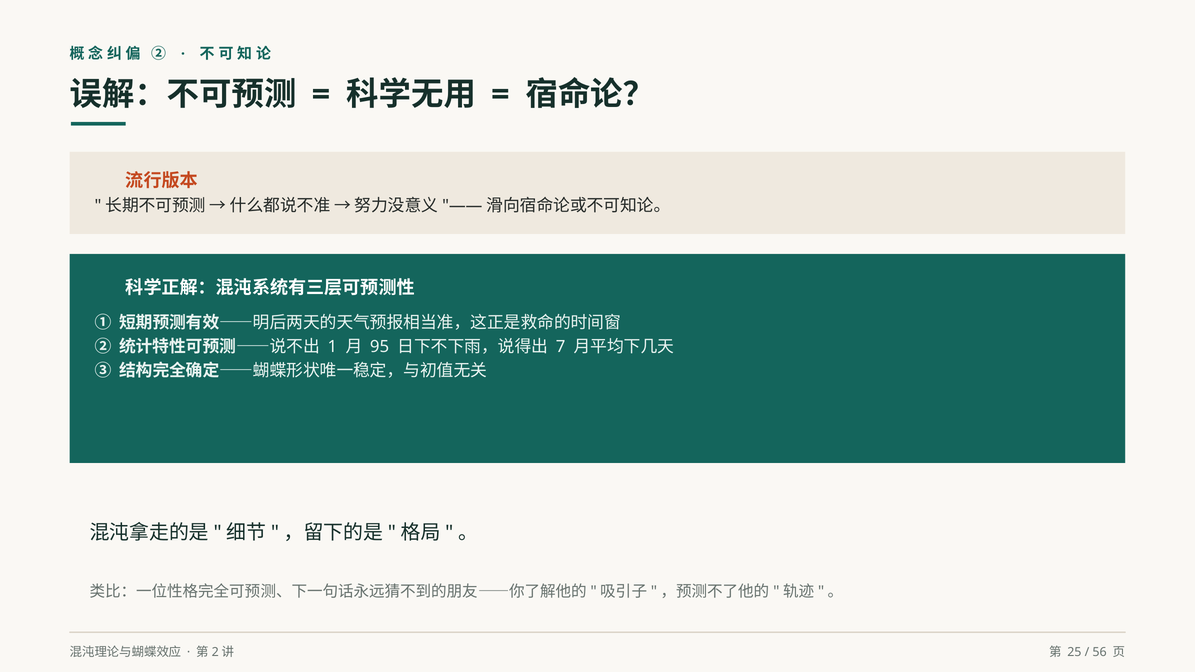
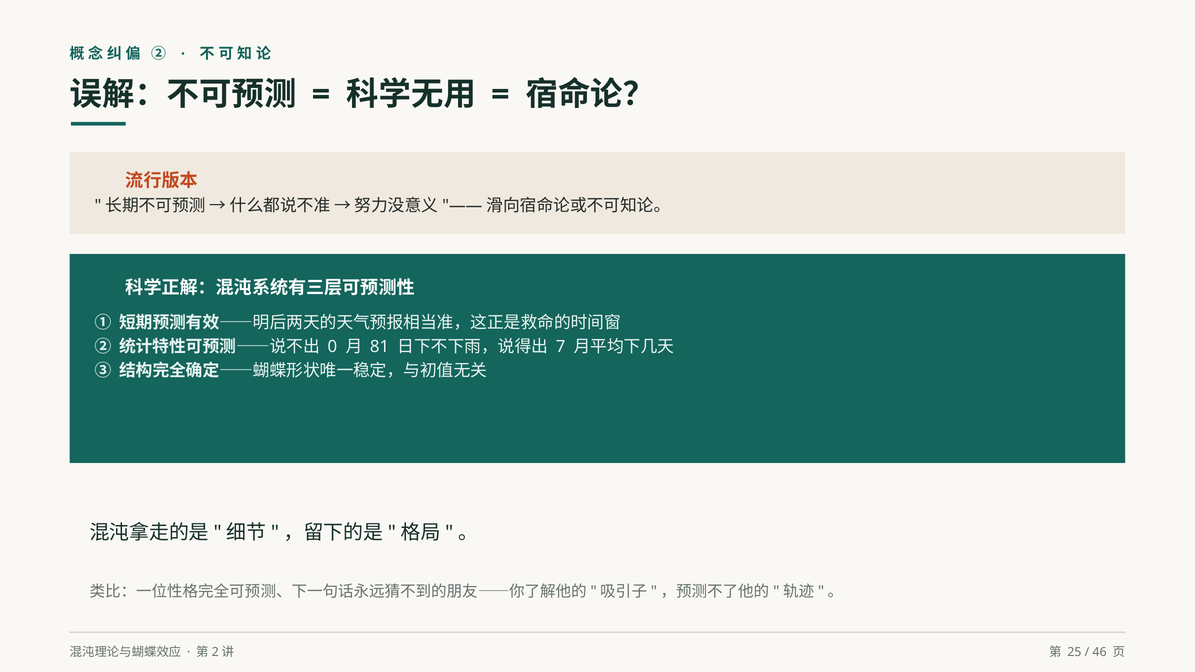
1: 1 -> 0 (332, 347)
95: 95 -> 81 (380, 347)
56: 56 -> 46 (1100, 652)
